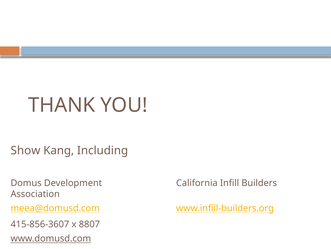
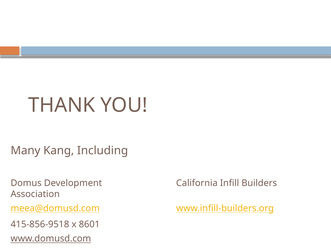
Show: Show -> Many (26, 150)
415-856-3607: 415-856-3607 -> 415-856-9518 (40, 224)
8807: 8807 -> 8601 (89, 224)
